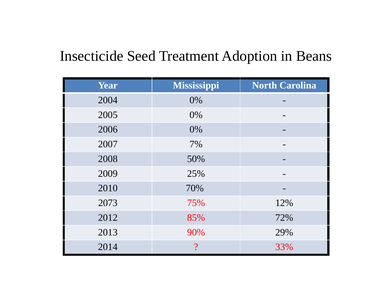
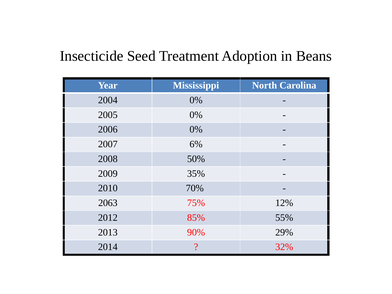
7%: 7% -> 6% (196, 144)
25%: 25% -> 35% (196, 174)
2073: 2073 -> 2063 (108, 203)
72%: 72% -> 55% (284, 218)
33%: 33% -> 32% (284, 247)
